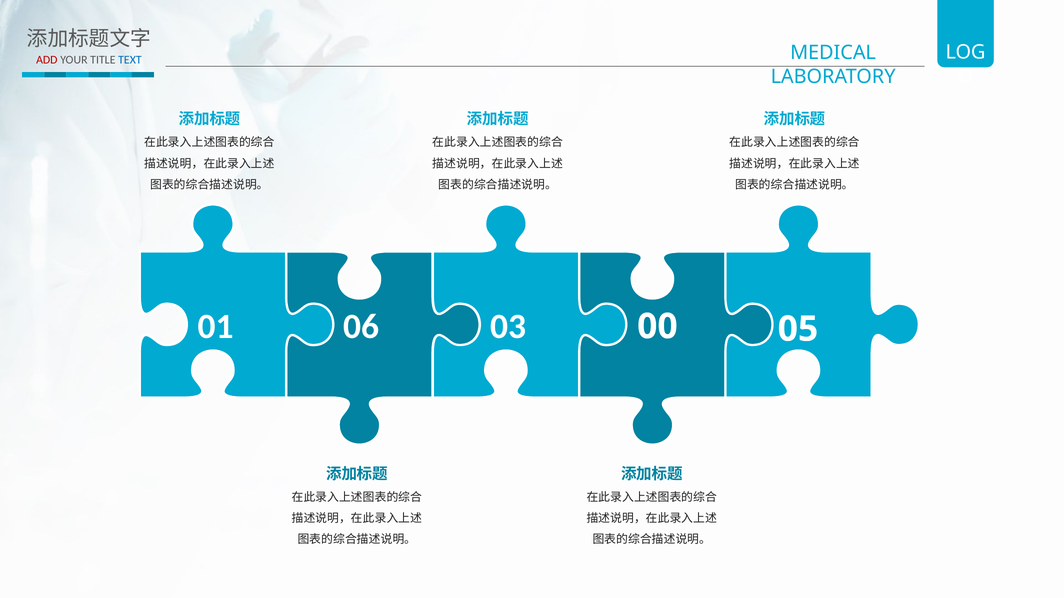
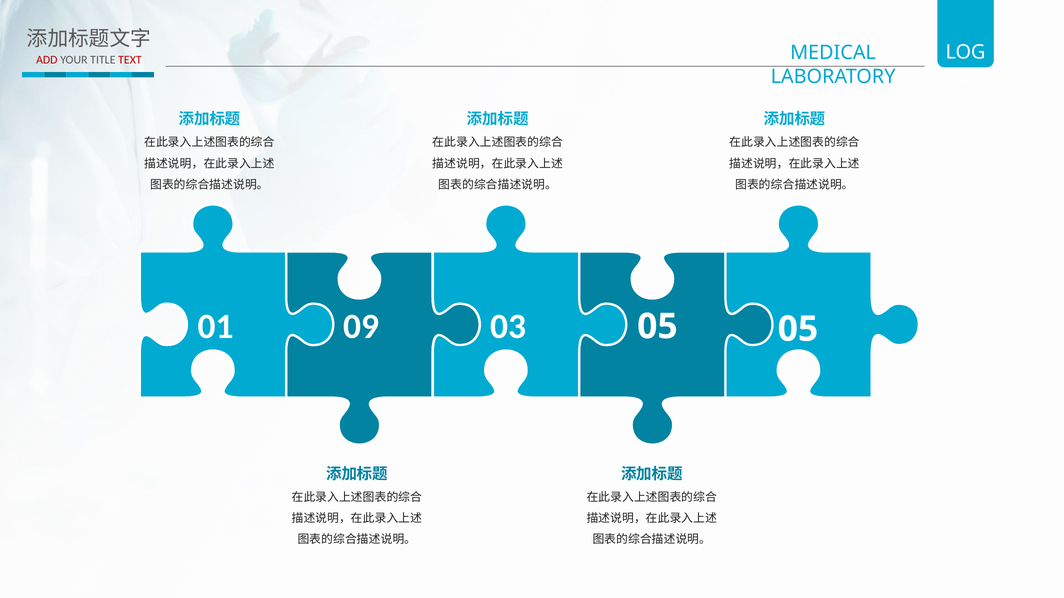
TEXT colour: blue -> red (130, 60)
06: 06 -> 09 (361, 327)
03 00: 00 -> 05 (657, 327)
